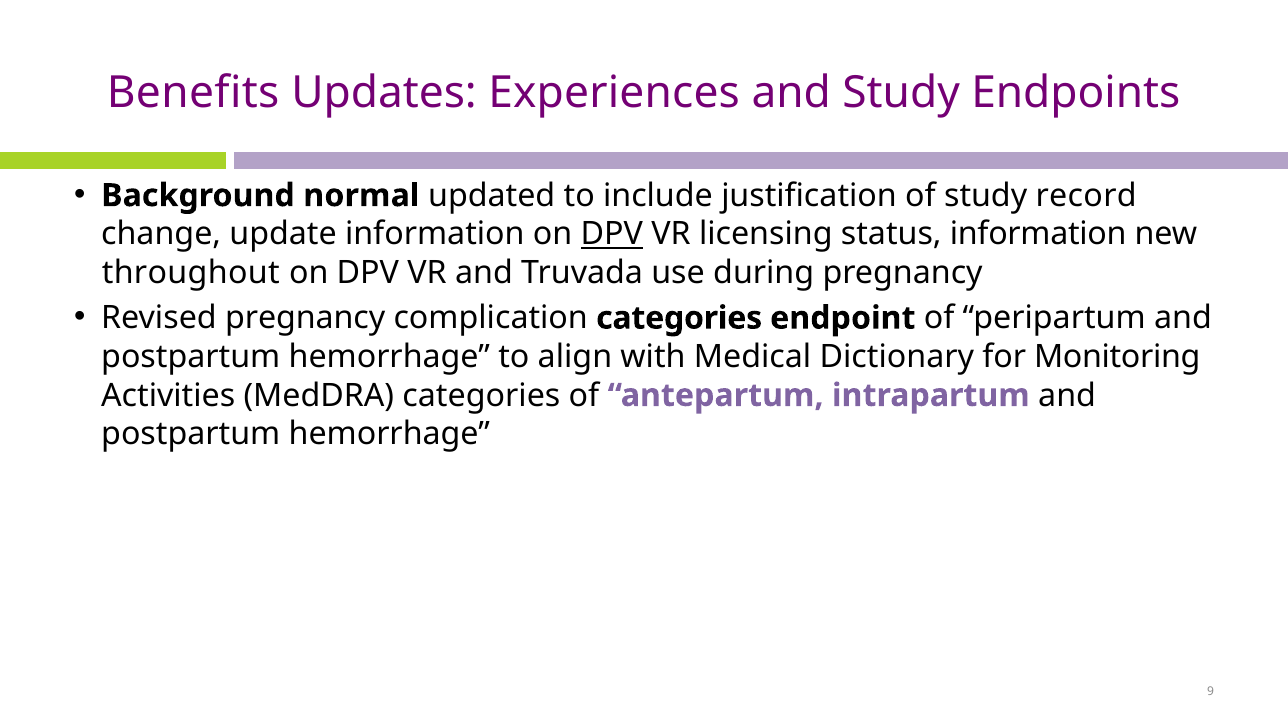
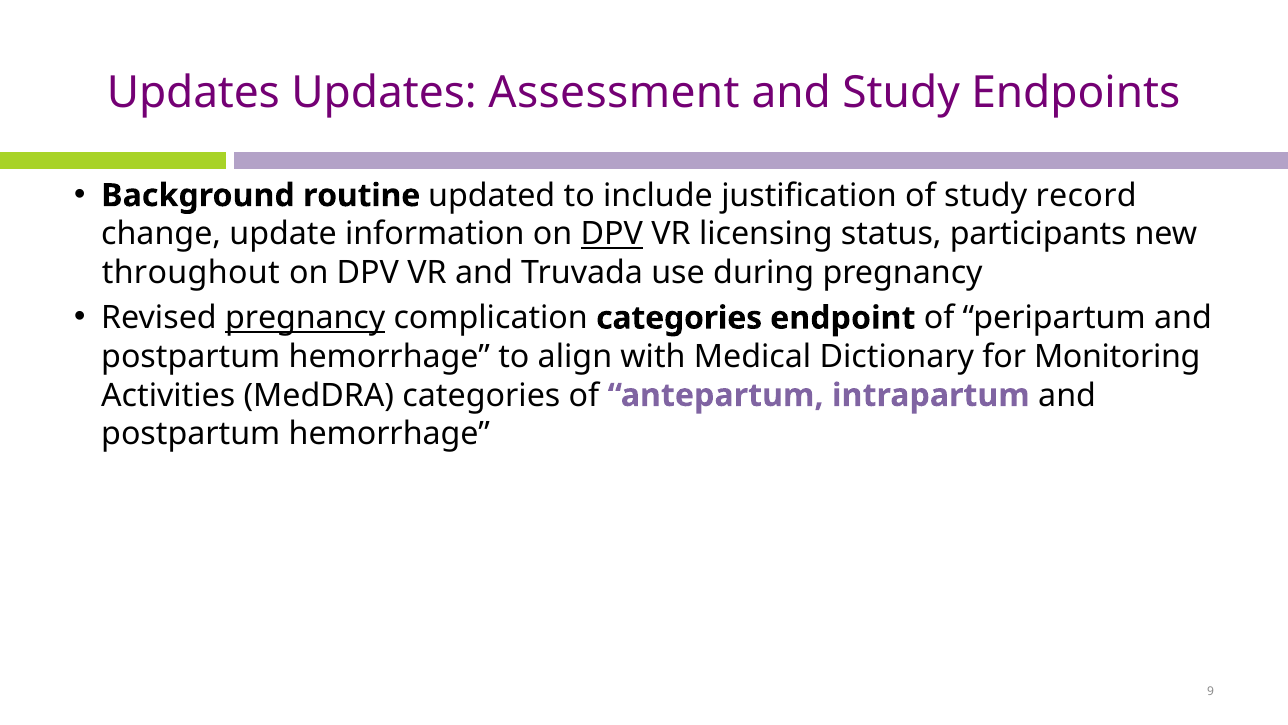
Benefits: Benefits -> Updates (193, 92)
Experiences: Experiences -> Assessment (614, 92)
normal: normal -> routine (362, 195)
status information: information -> participants (1038, 234)
pregnancy underline: none -> present (305, 318)
